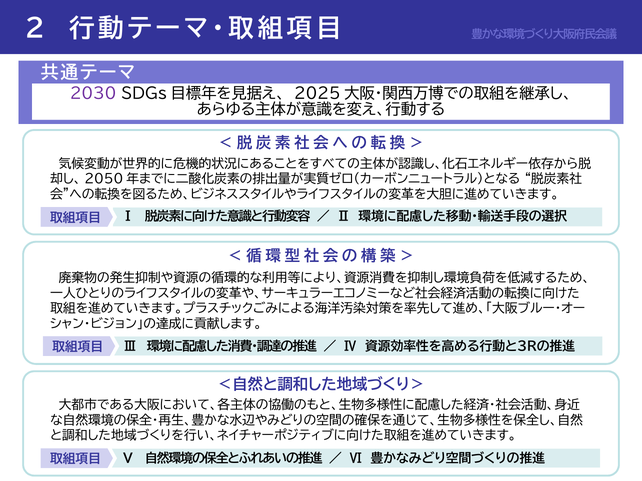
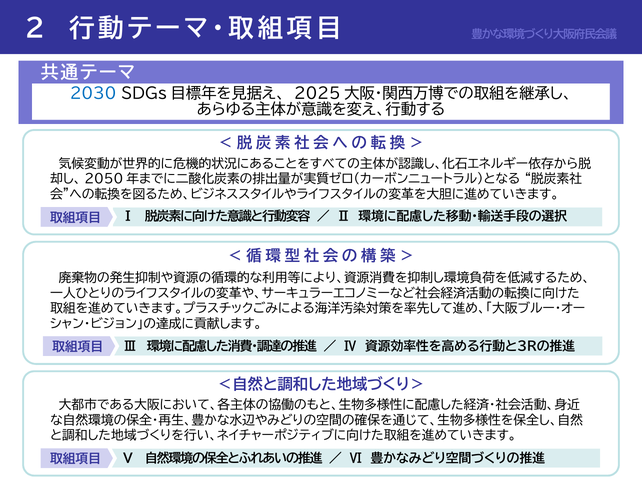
2030 colour: purple -> blue (93, 94)
